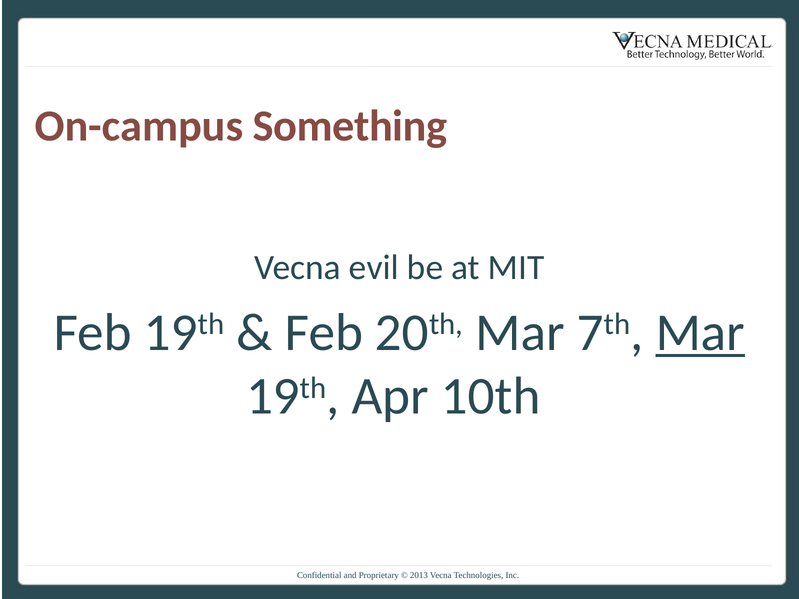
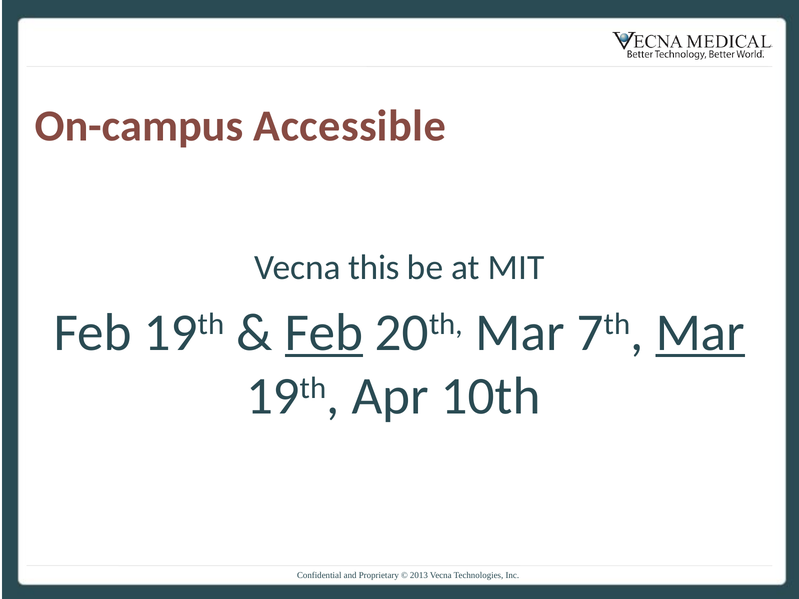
Something: Something -> Accessible (350, 126)
evil: evil -> this (374, 267)
Feb underline: none -> present (324, 333)
